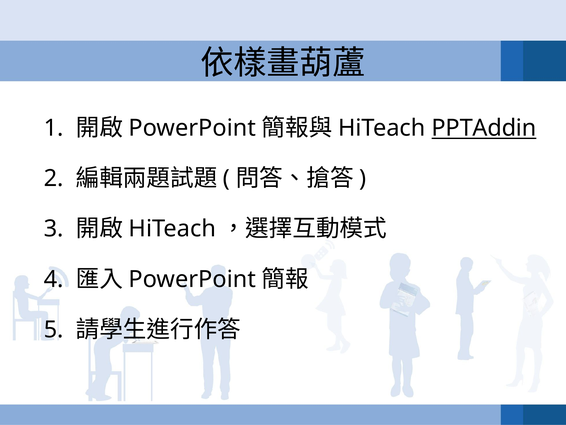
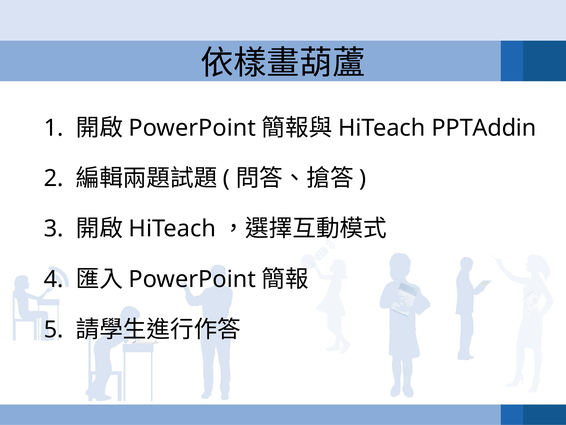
PPTAddin underline: present -> none (484, 128)
